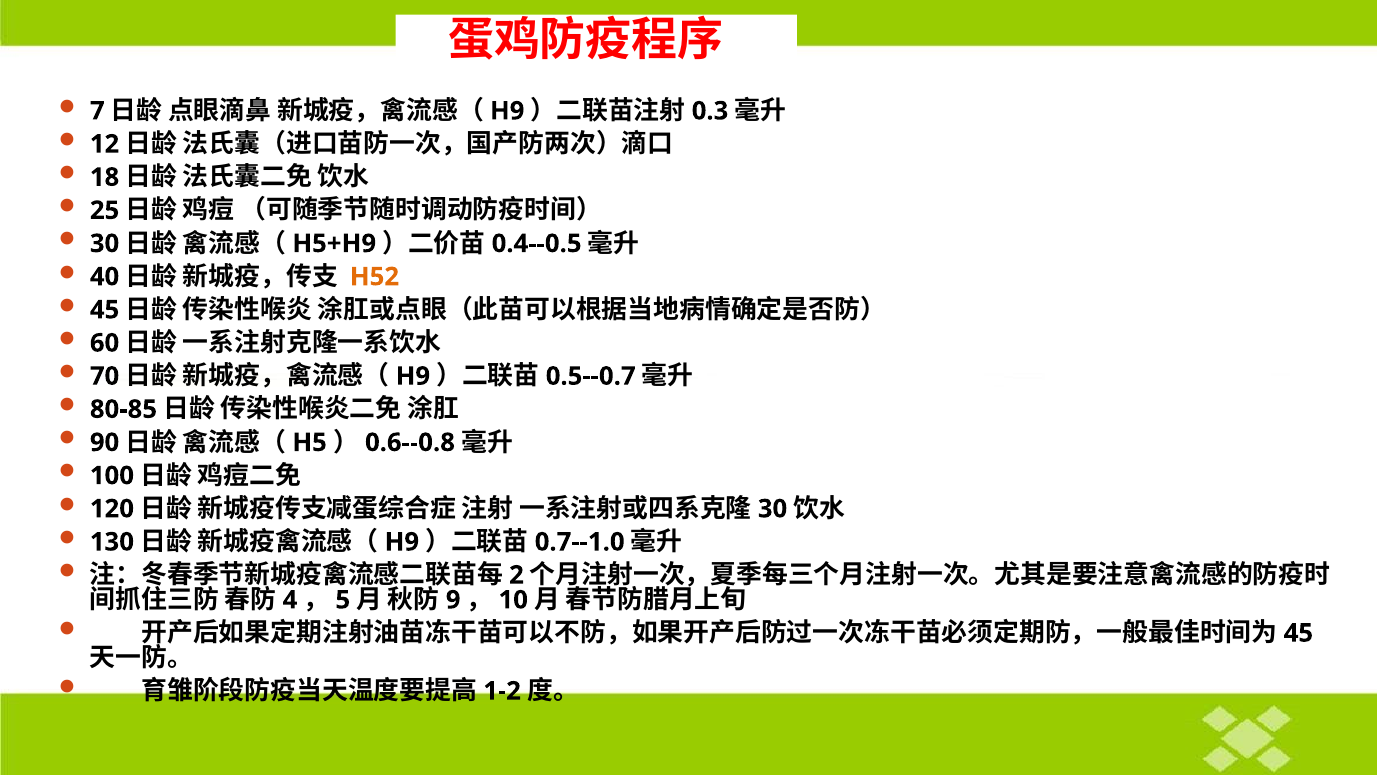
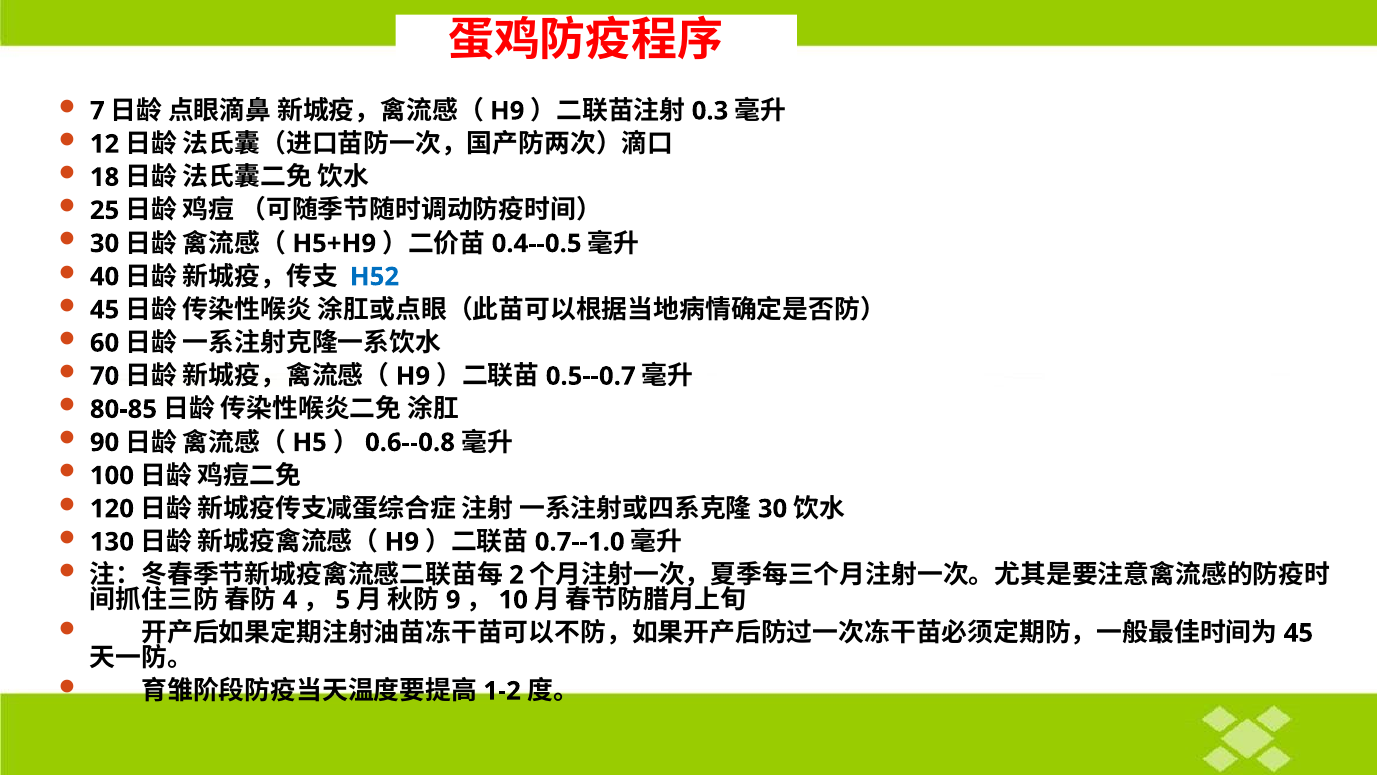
H52 colour: orange -> blue (375, 277)
